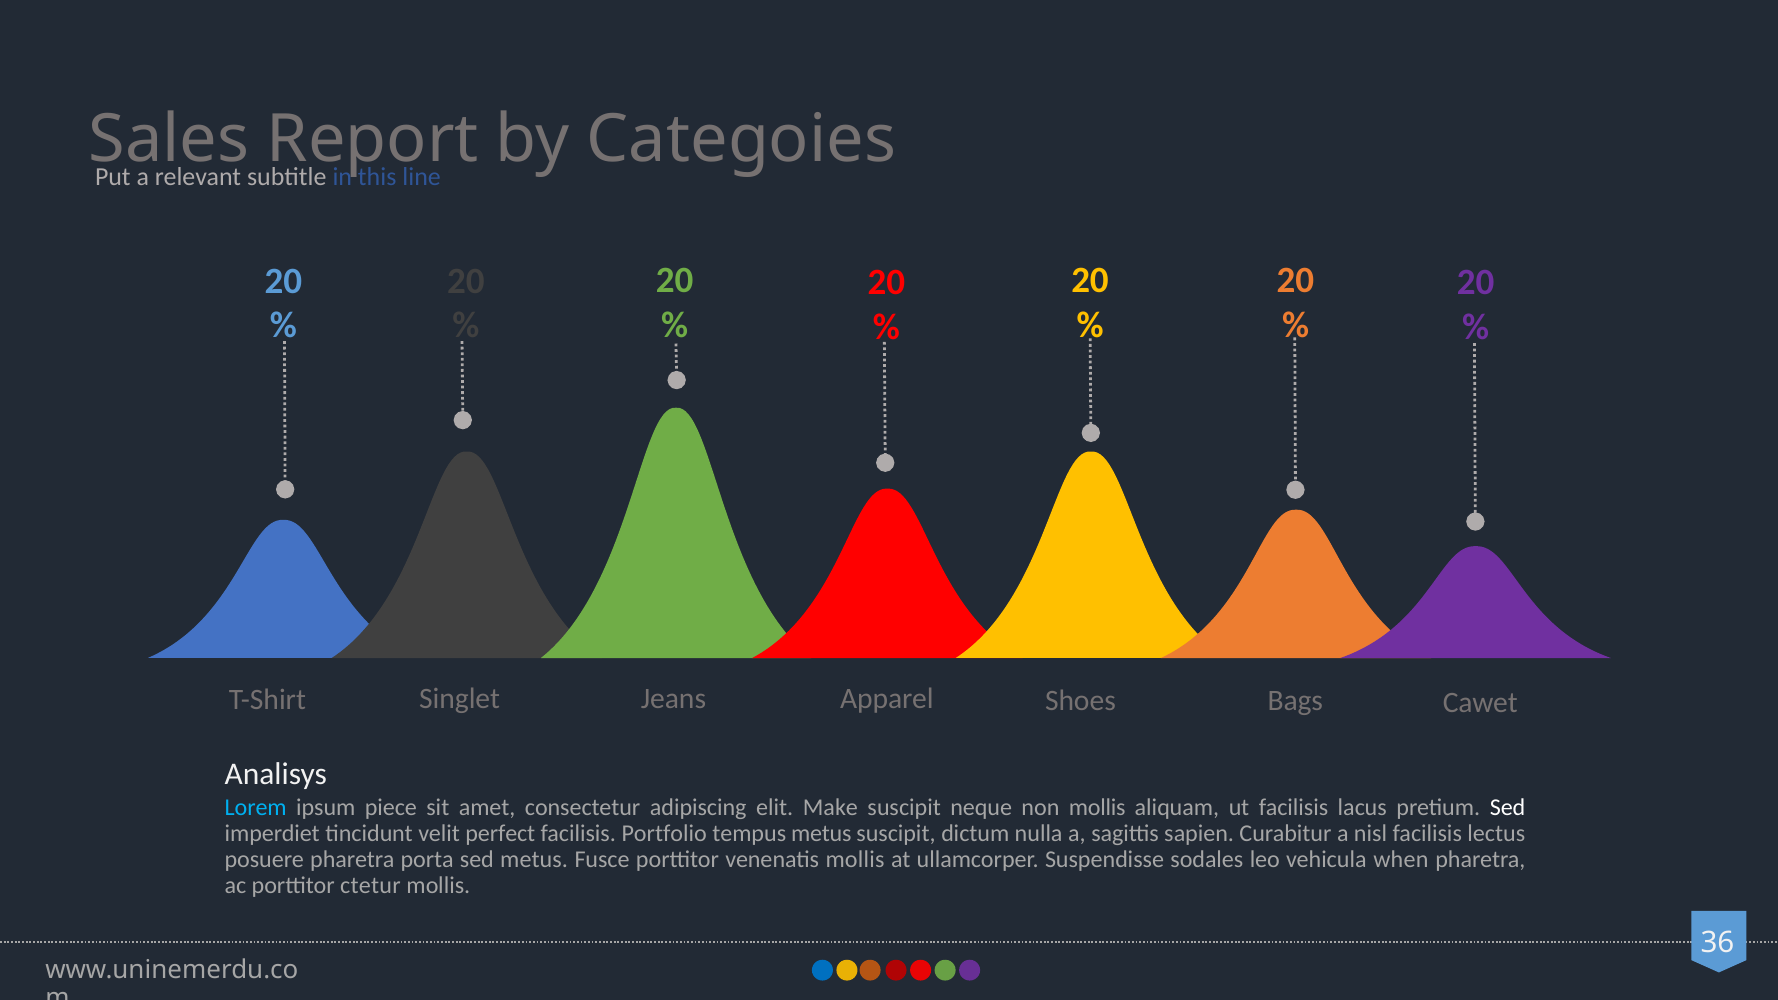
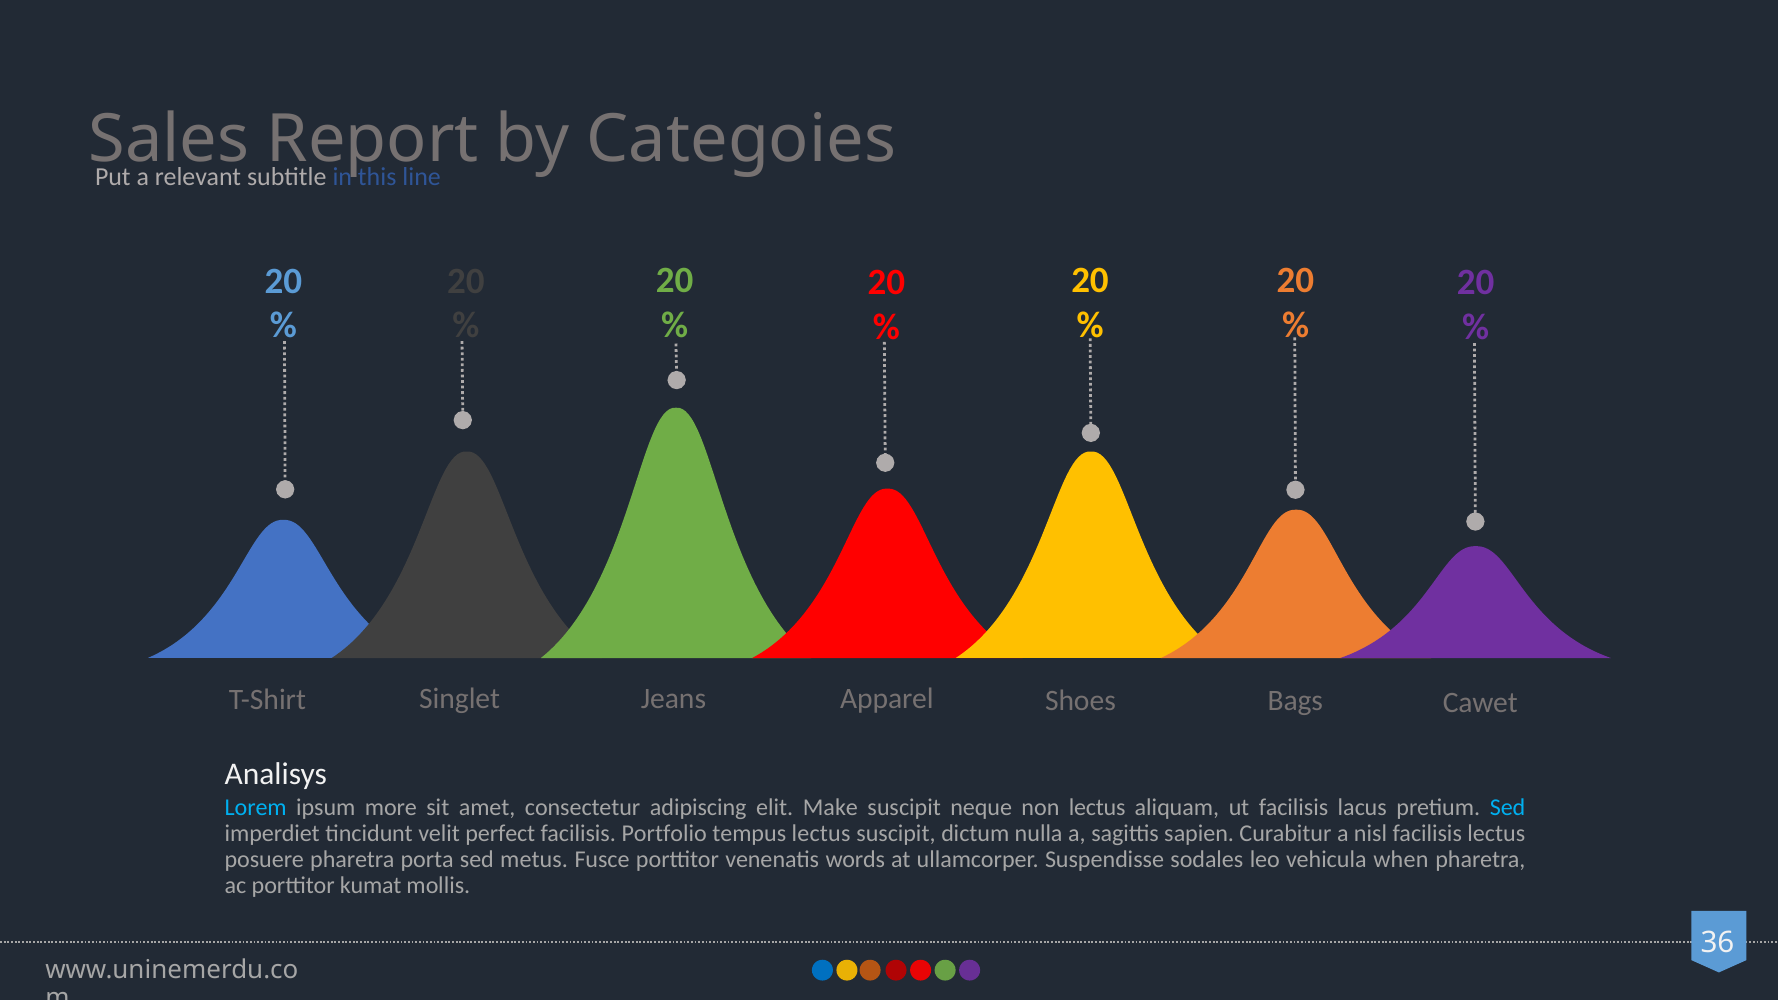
piece: piece -> more (391, 808)
non mollis: mollis -> lectus (1097, 808)
Sed colour: white -> light blue (1508, 808)
tempus metus: metus -> lectus (821, 834)
venenatis mollis: mollis -> words (855, 860)
ctetur: ctetur -> kumat (371, 886)
